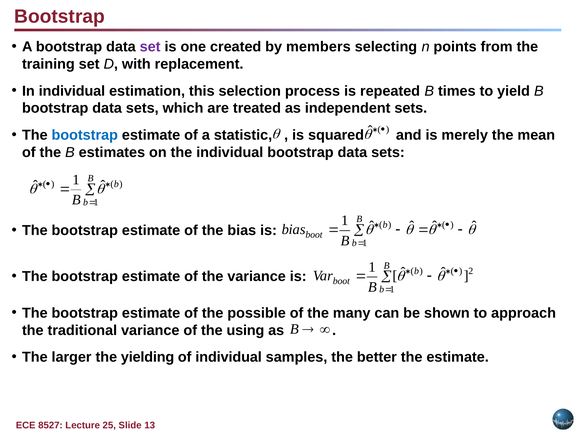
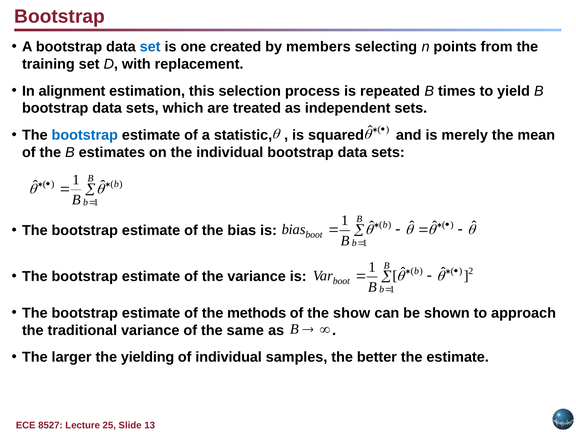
set colour: purple -> blue (150, 47)
In individual: individual -> alignment (72, 91)
possible: possible -> methods (257, 313)
many: many -> show (352, 313)
using: using -> same (245, 330)
